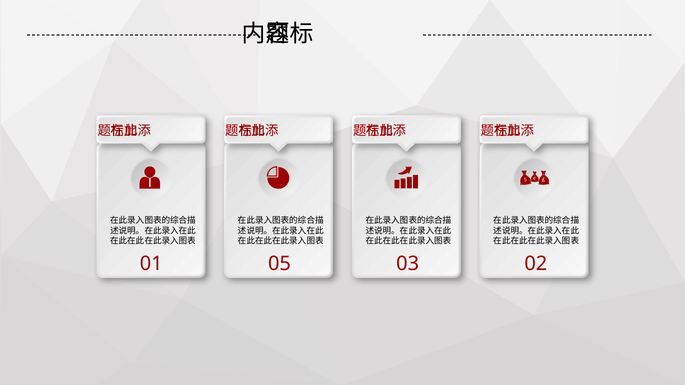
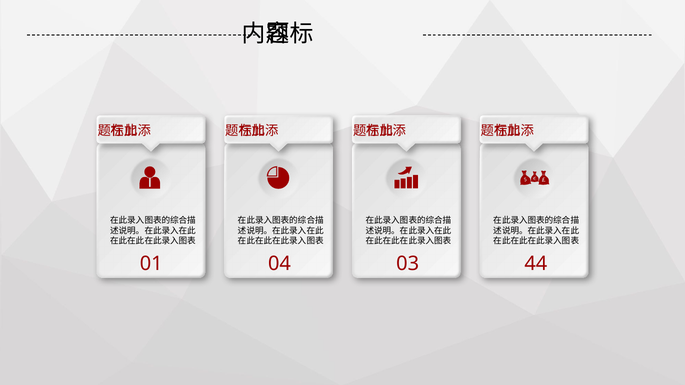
05: 05 -> 04 (279, 264)
02: 02 -> 44 (536, 264)
